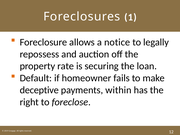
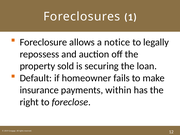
rate: rate -> sold (66, 66)
deceptive: deceptive -> insurance (39, 90)
